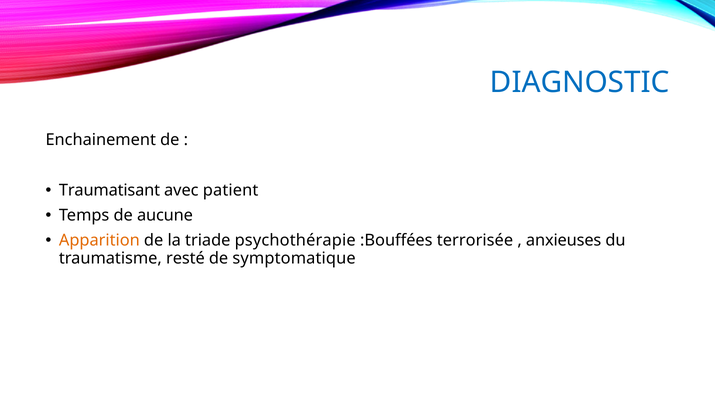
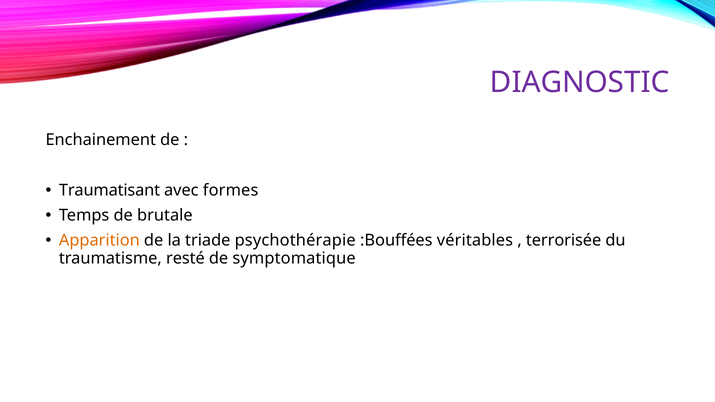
DIAGNOSTIC colour: blue -> purple (580, 83)
patient: patient -> formes (231, 190)
aucune: aucune -> brutale (165, 216)
terrorisée: terrorisée -> véritables (475, 241)
anxieuses: anxieuses -> terrorisée (564, 241)
